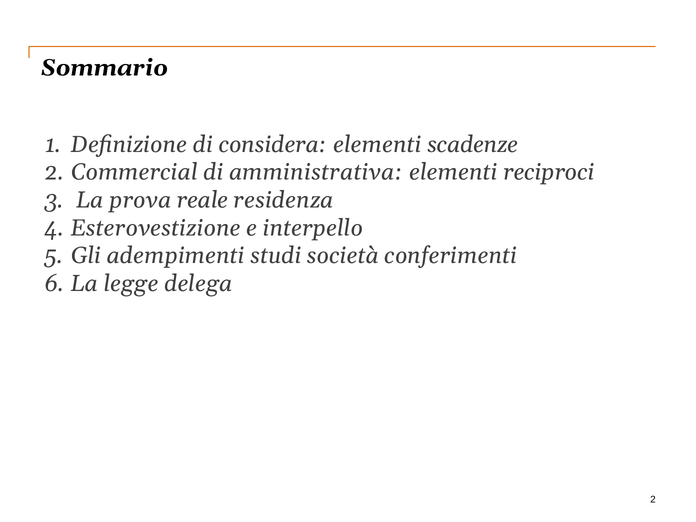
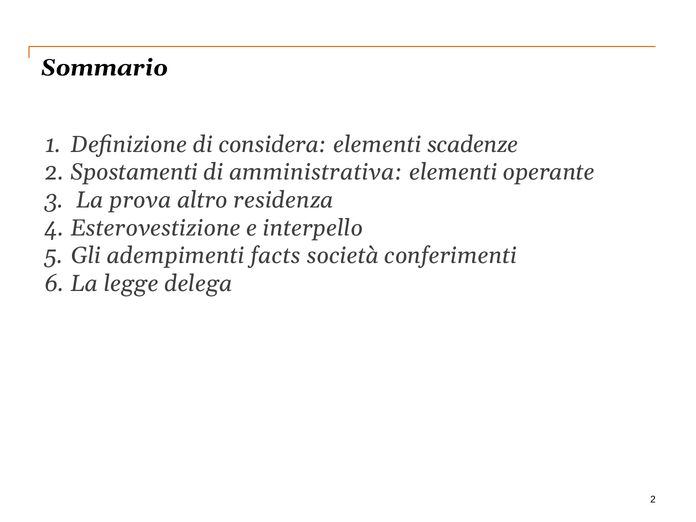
Commercial: Commercial -> Spostamenti (134, 172)
reciproci: reciproci -> operante (549, 172)
reale: reale -> altro (202, 200)
studi: studi -> facts (276, 256)
